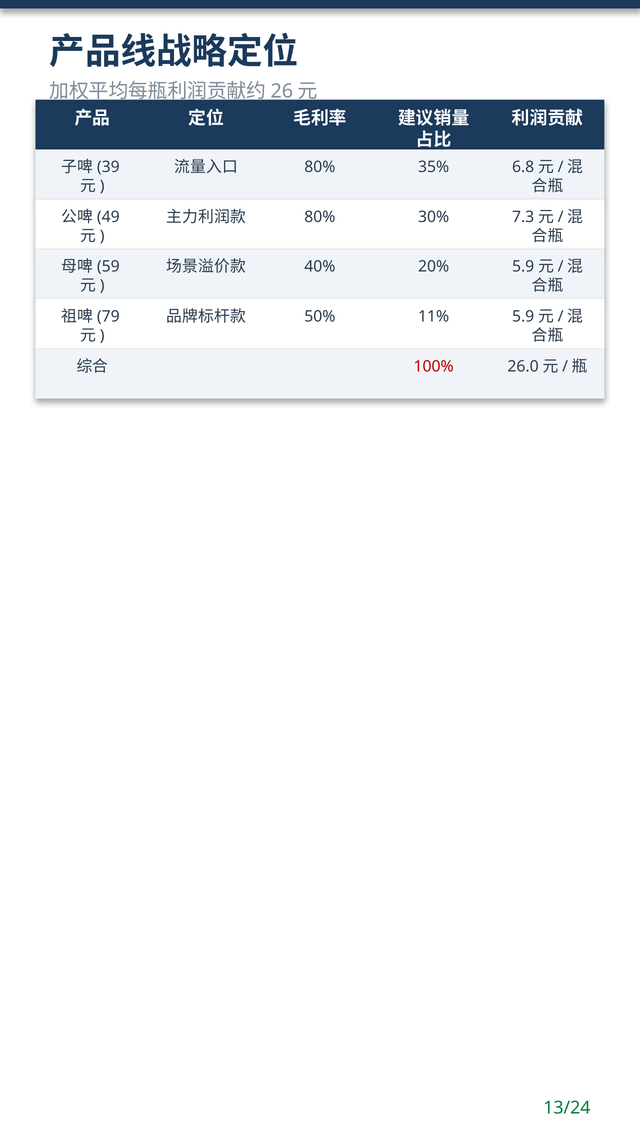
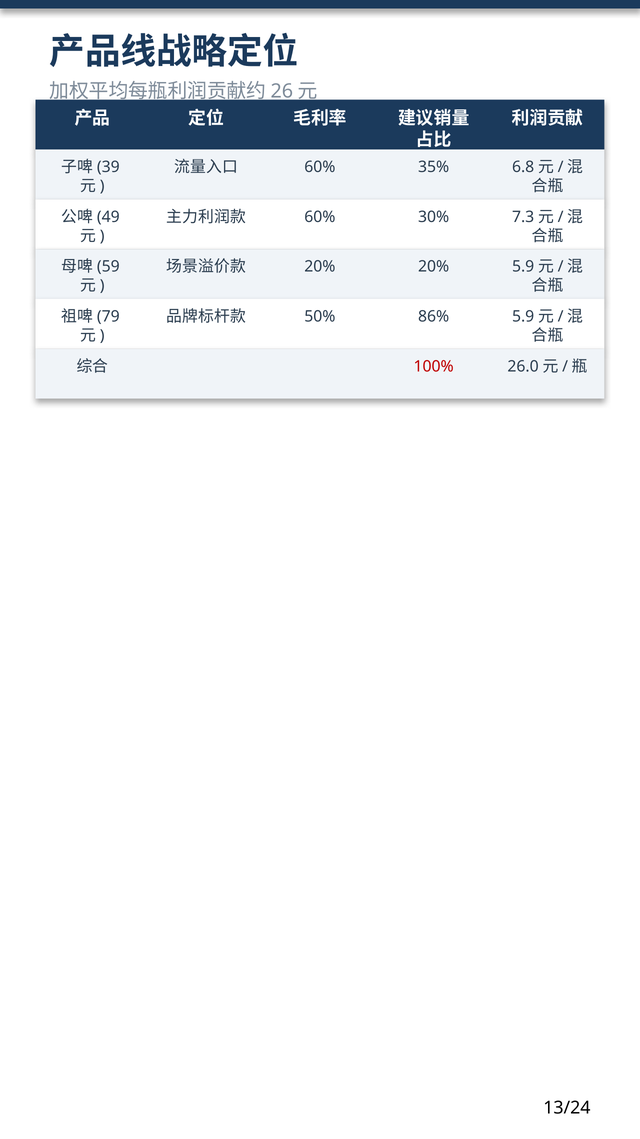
80%: 80% -> 60% (320, 167)
80%: 80% -> 60% (320, 217)
40%: 40% -> 20% (320, 266)
11%: 11% -> 86% (434, 316)
13/24 colour: green -> black (567, 1107)
